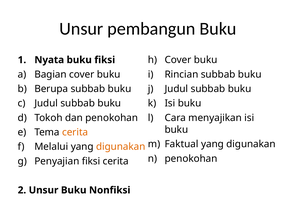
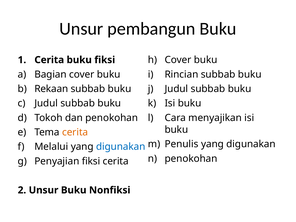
Nyata: Nyata -> Cerita (49, 60)
Berupa: Berupa -> Rekaan (51, 89)
Faktual: Faktual -> Penulis (182, 144)
digunakan colour: orange -> blue (121, 147)
